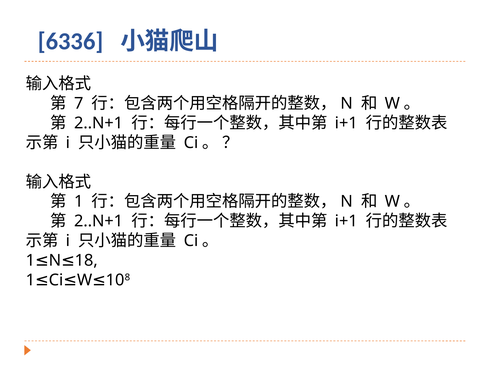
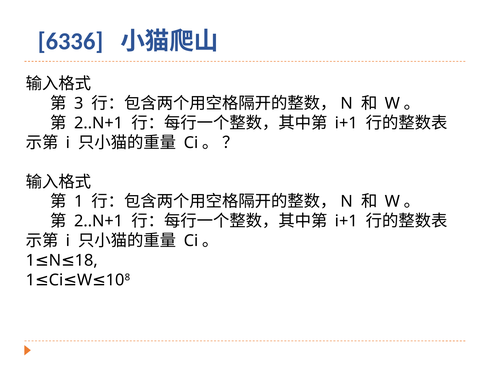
7: 7 -> 3 (79, 103)
